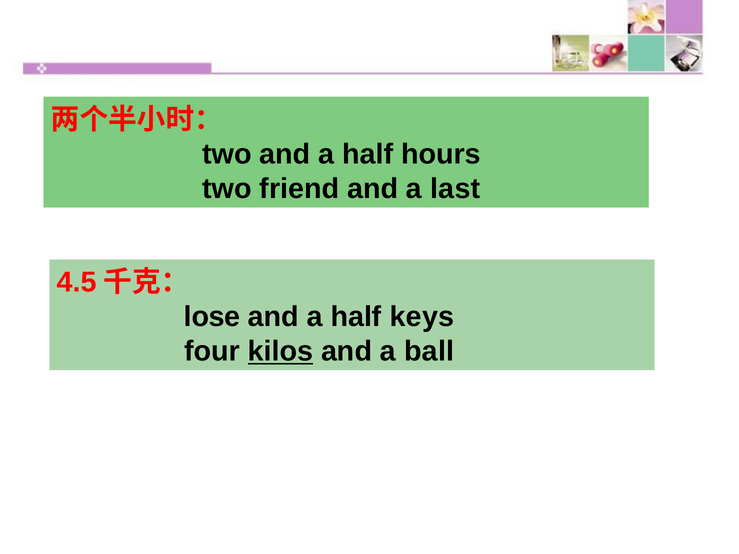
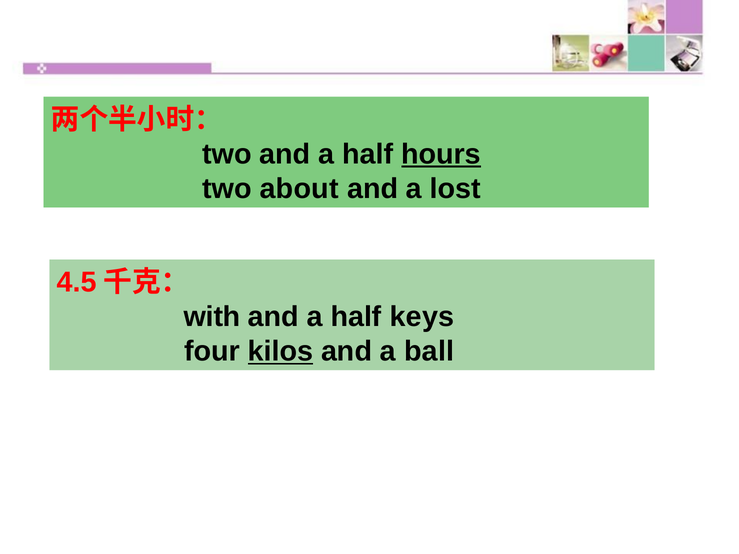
hours underline: none -> present (441, 154)
friend: friend -> about (299, 189)
last: last -> lost (455, 189)
lose: lose -> with (212, 317)
